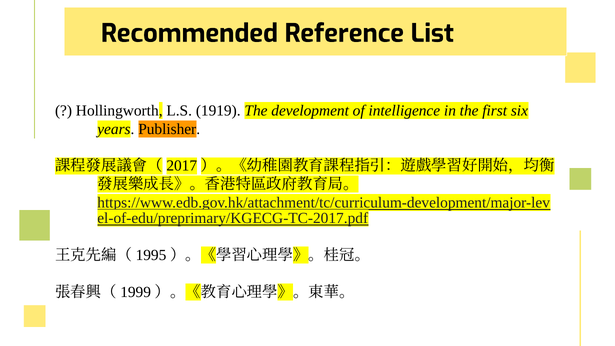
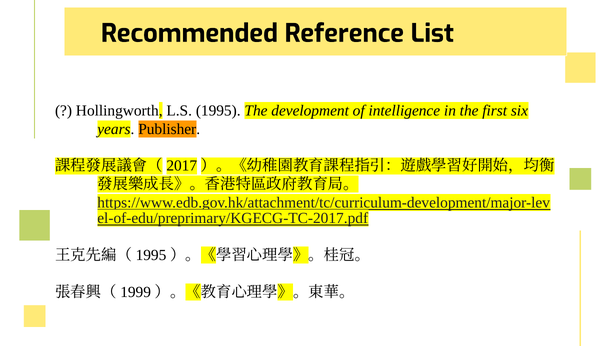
1919: 1919 -> 1995 (218, 110)
